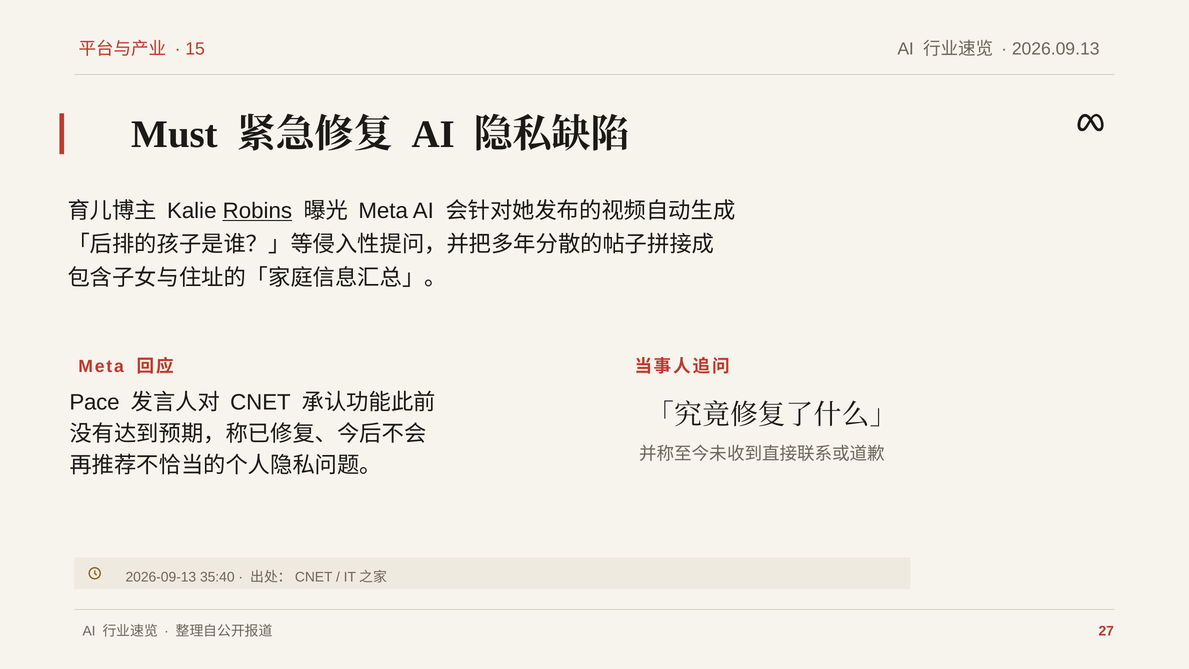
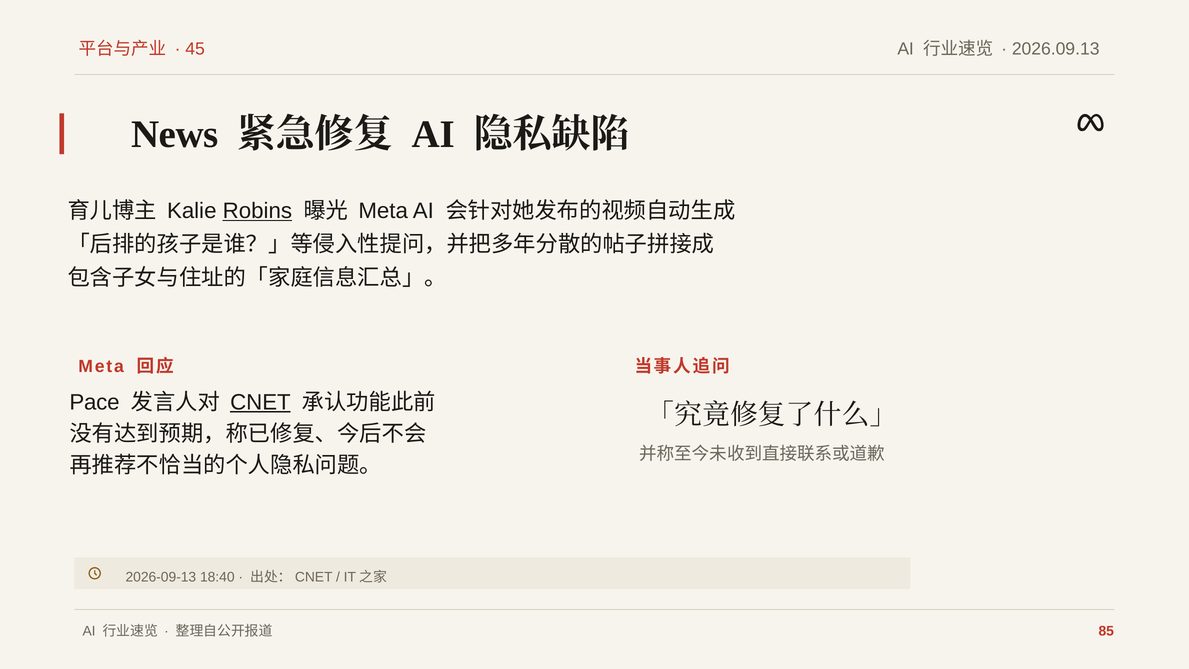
15: 15 -> 45 (195, 49)
Must: Must -> News (175, 134)
CNET underline: none -> present (260, 402)
35:40: 35:40 -> 18:40 (217, 577)
27: 27 -> 85 (1106, 631)
